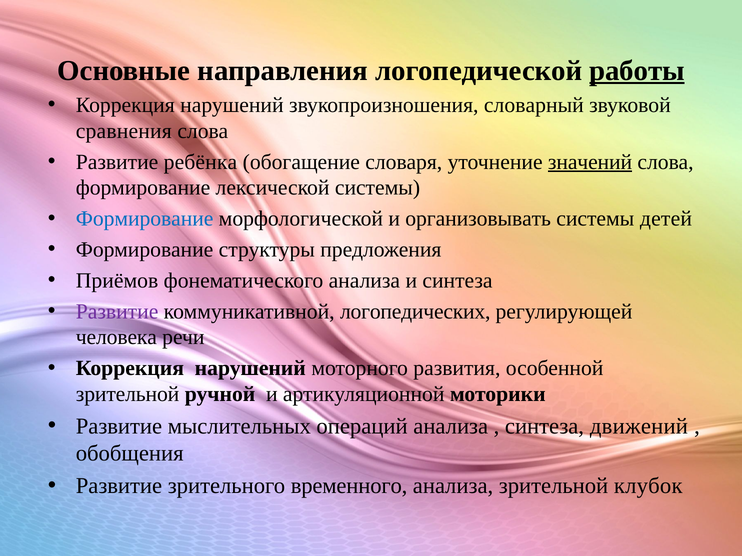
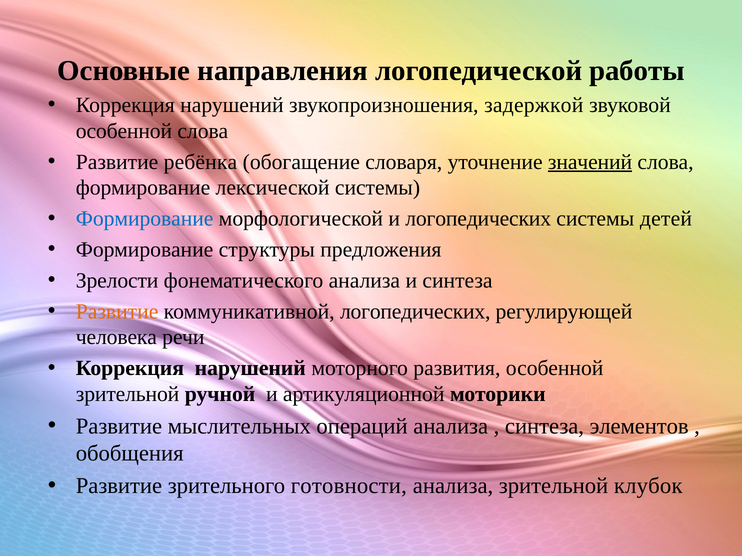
работы underline: present -> none (637, 71)
словарный: словарный -> задержкой (534, 105)
сравнения: сравнения -> особенной (124, 131)
и организовывать: организовывать -> логопедических (478, 219)
Приёмов: Приёмов -> Зрелости (117, 281)
Развитие colour: purple -> orange (117, 312)
движений: движений -> элементов (639, 427)
временного: временного -> готовности (349, 486)
